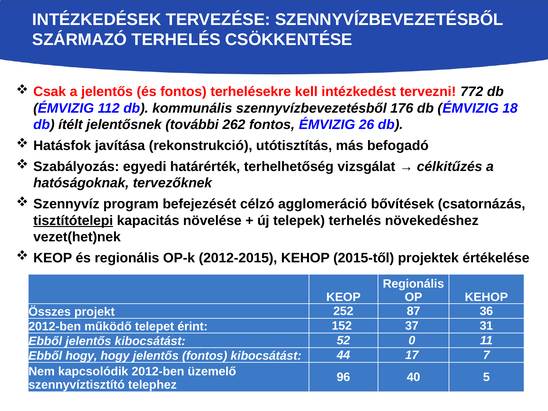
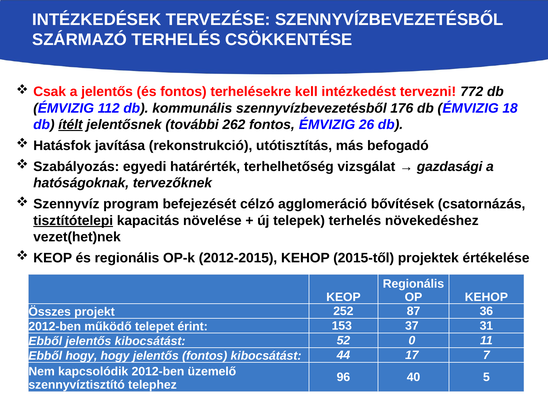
ítélt underline: none -> present (70, 125)
célkitűzés: célkitűzés -> gazdasági (450, 167)
152: 152 -> 153 (342, 326)
